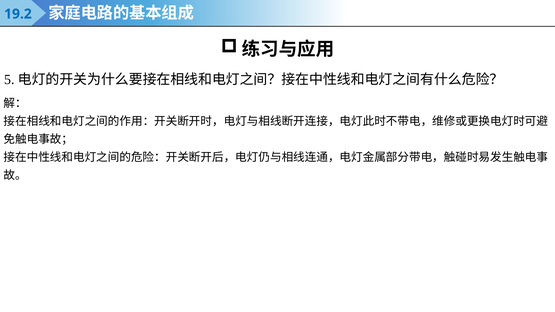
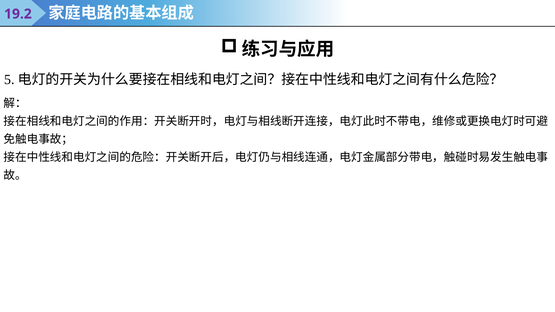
19.2 colour: blue -> purple (18, 14)
